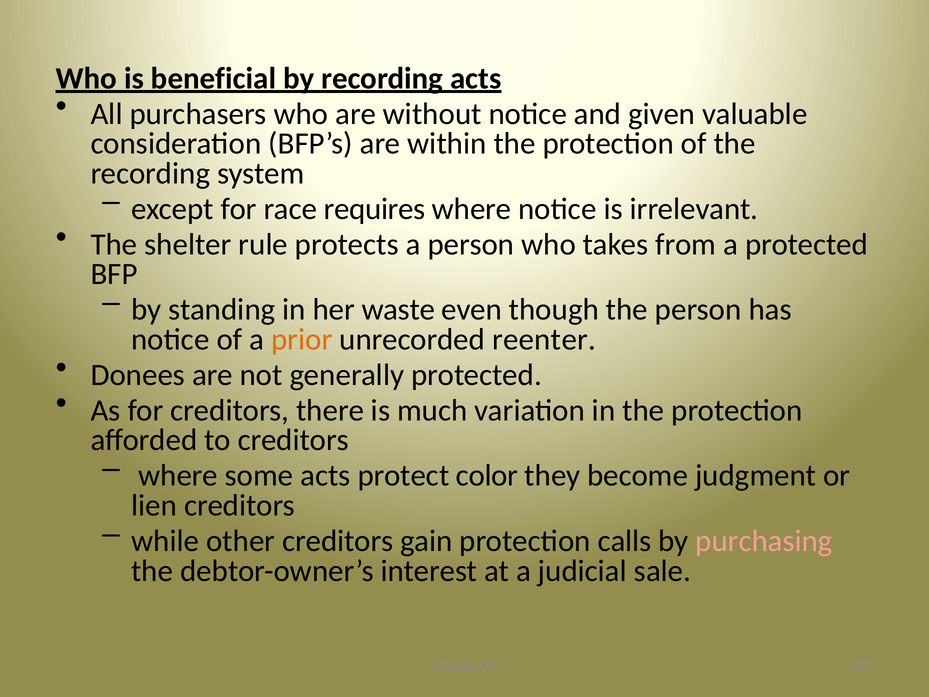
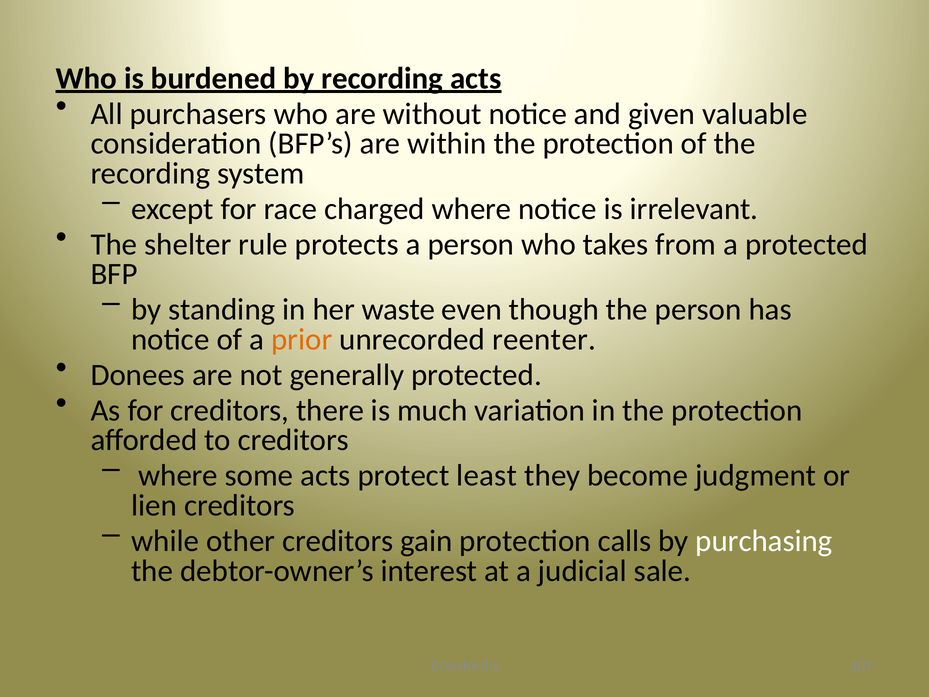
beneficial: beneficial -> burdened (214, 78)
requires: requires -> charged (374, 209)
color: color -> least (487, 476)
purchasing colour: pink -> white (764, 541)
